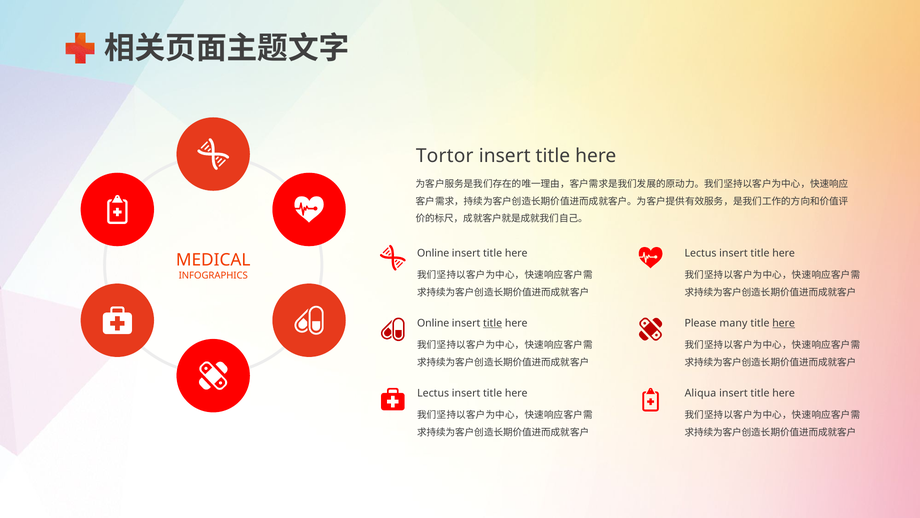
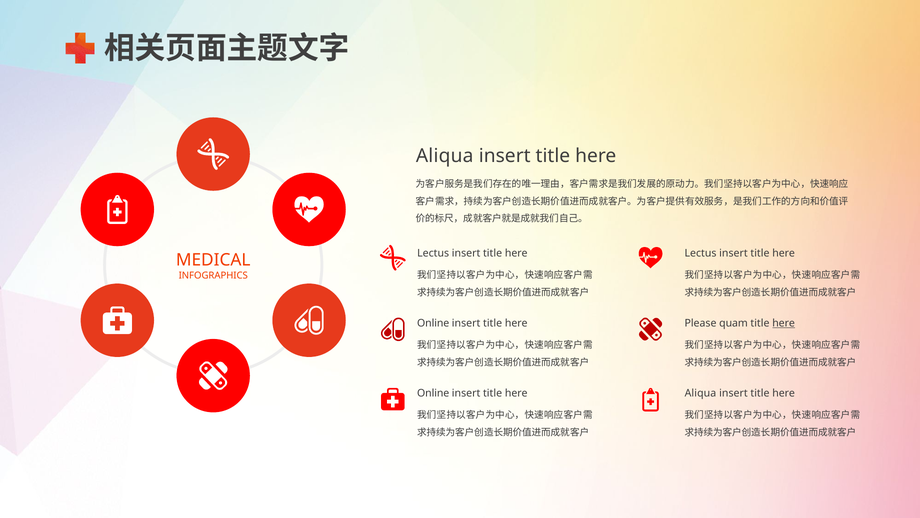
Tortor: Tortor -> Aliqua (445, 156)
Online: Online -> Lectus (433, 253)
title underline: present -> none (493, 323)
many: many -> quam (734, 323)
Lectus: Lectus -> Online (433, 393)
